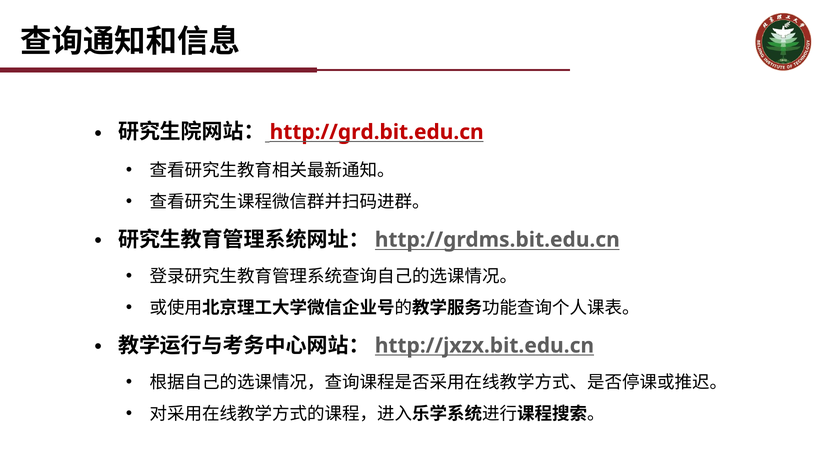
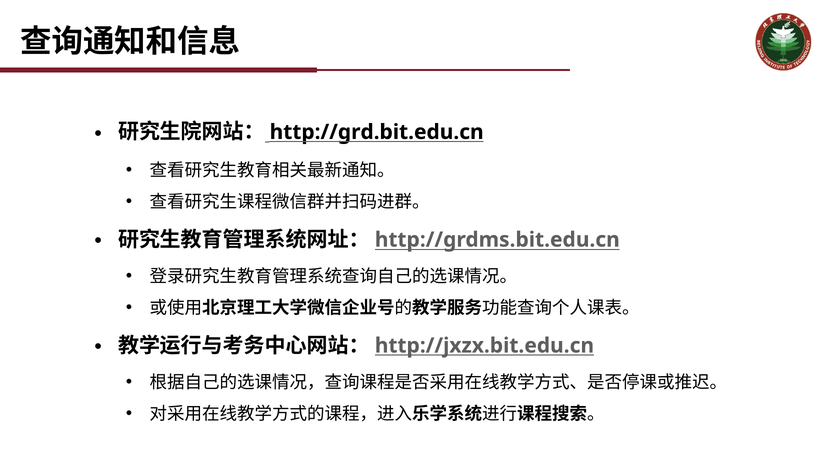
http://grd.bit.edu.cn colour: red -> black (377, 132)
